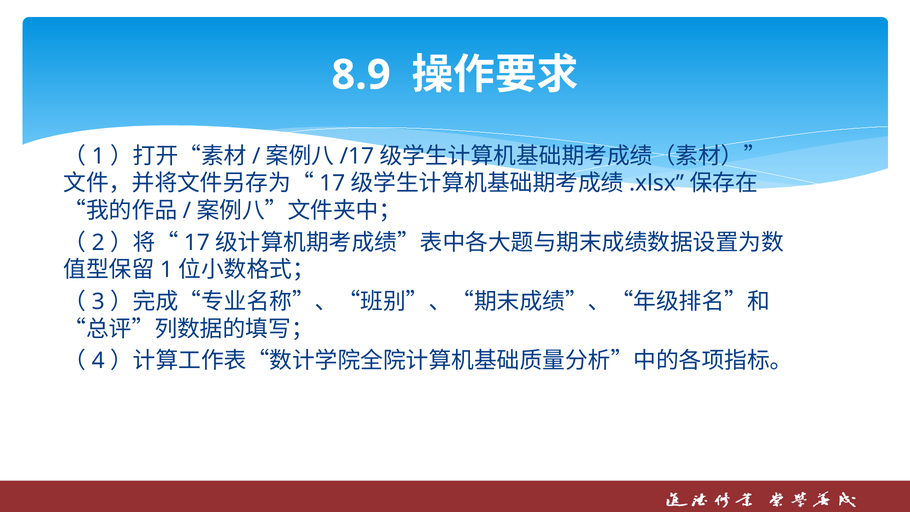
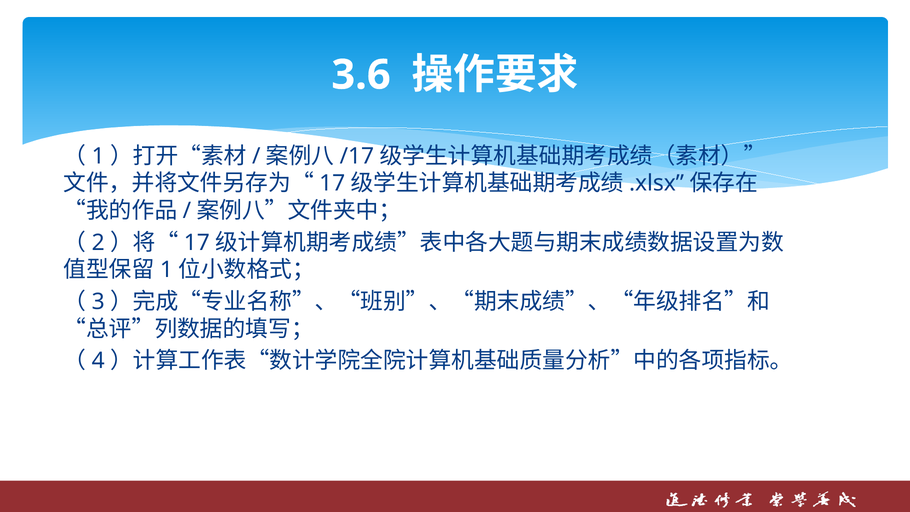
8.9: 8.9 -> 3.6 (361, 75)
